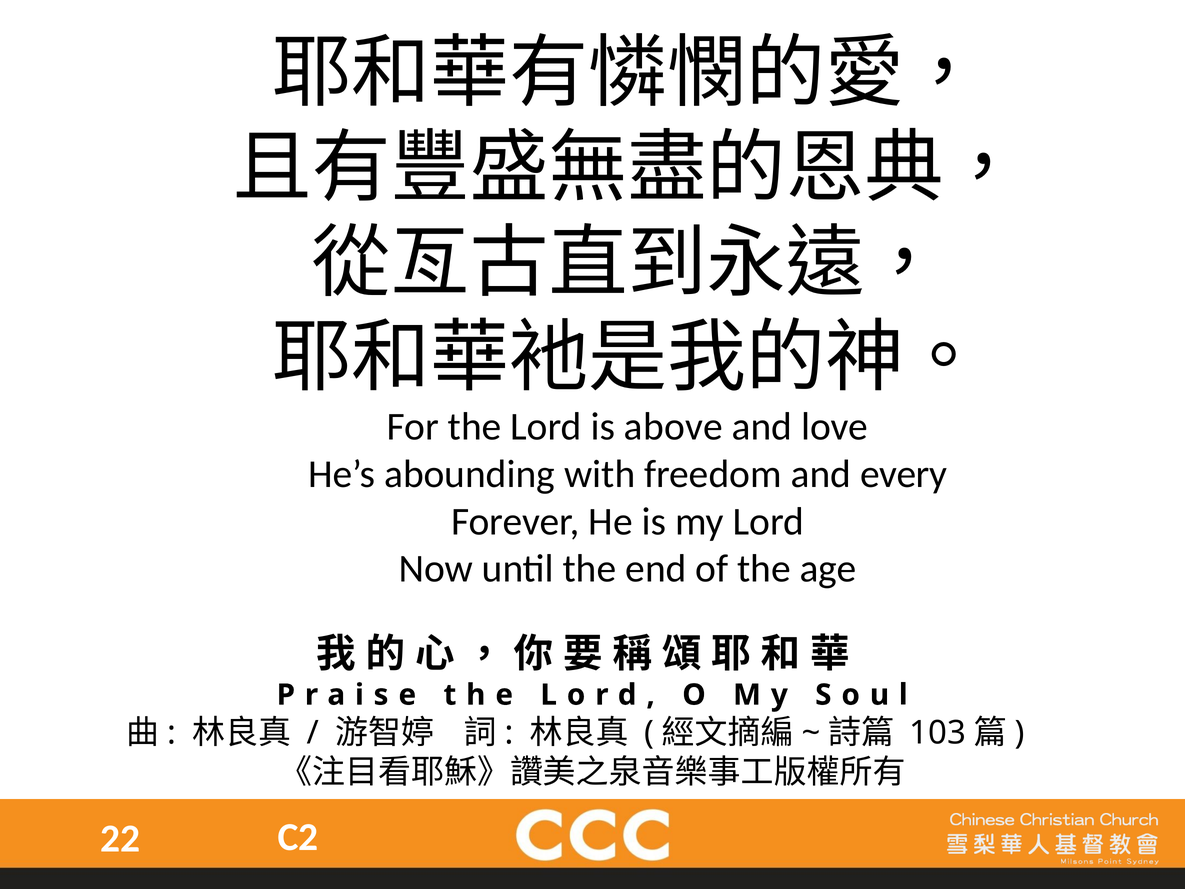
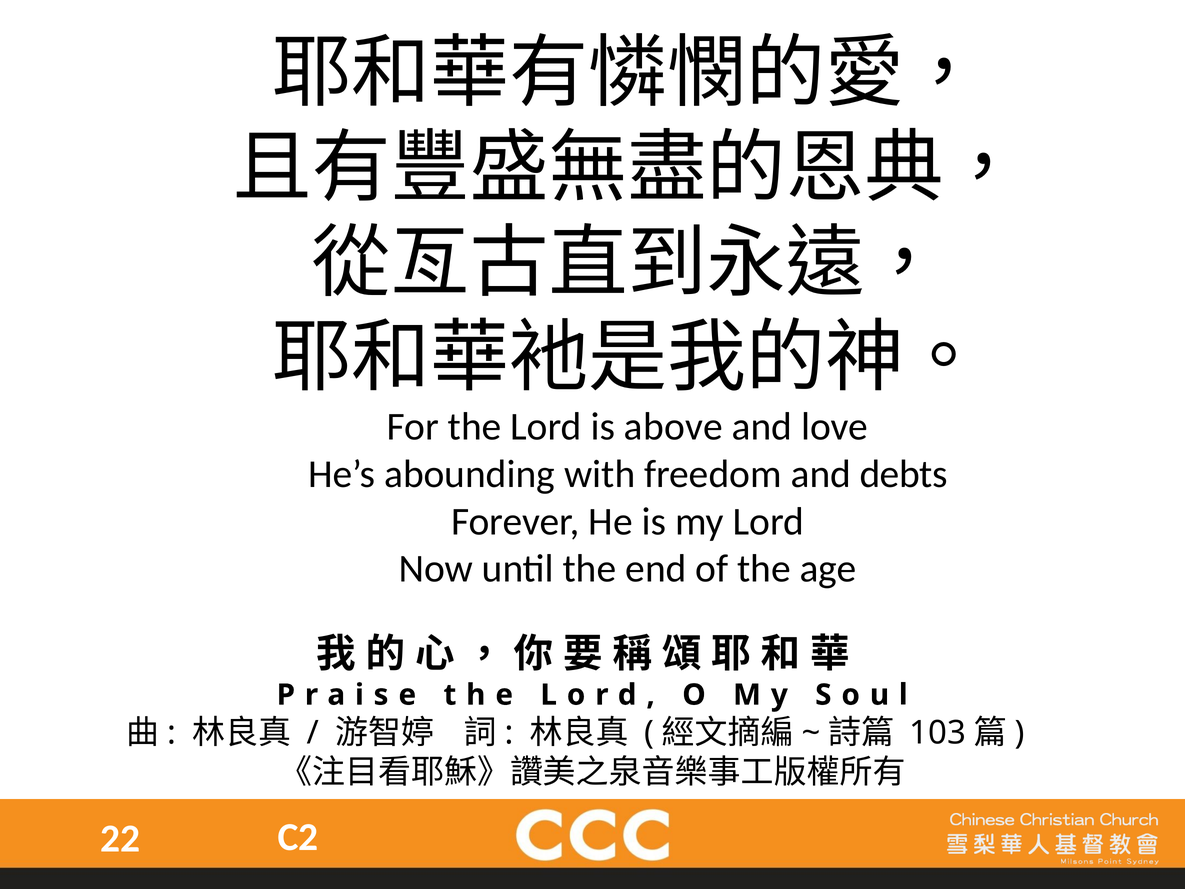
every: every -> debts (904, 474)
